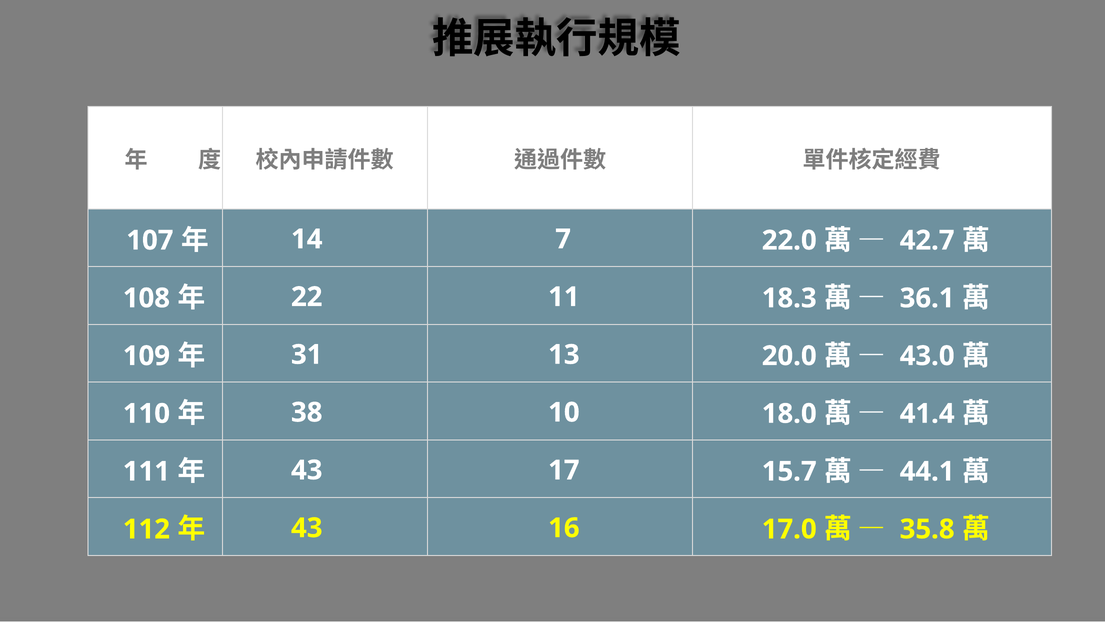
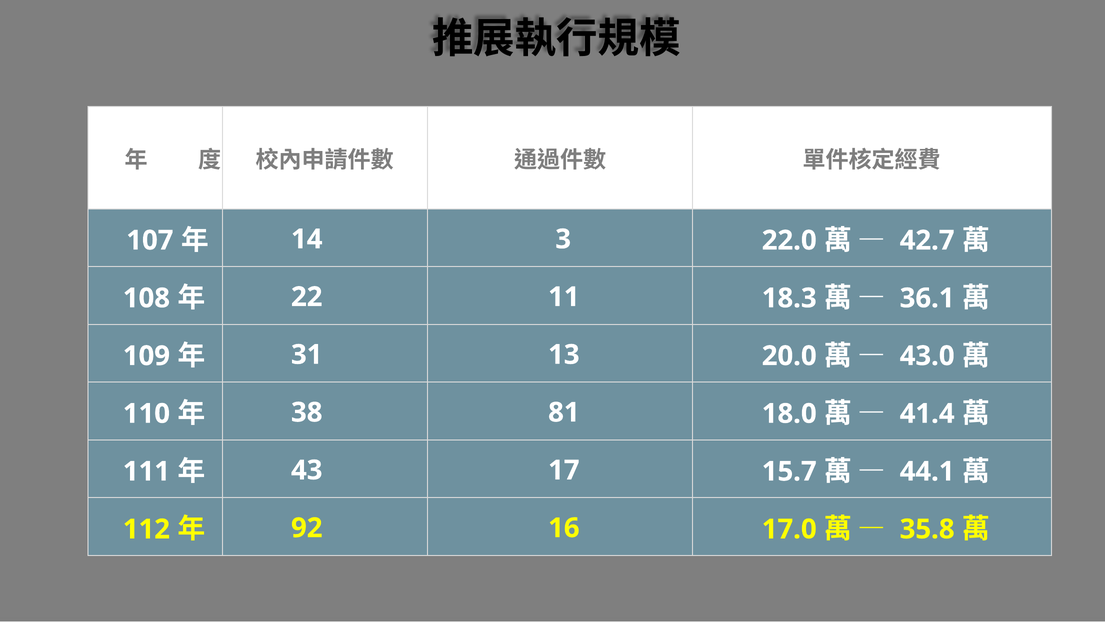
7: 7 -> 3 (563, 239)
10: 10 -> 81 (564, 412)
43: 43 -> 92 (307, 528)
